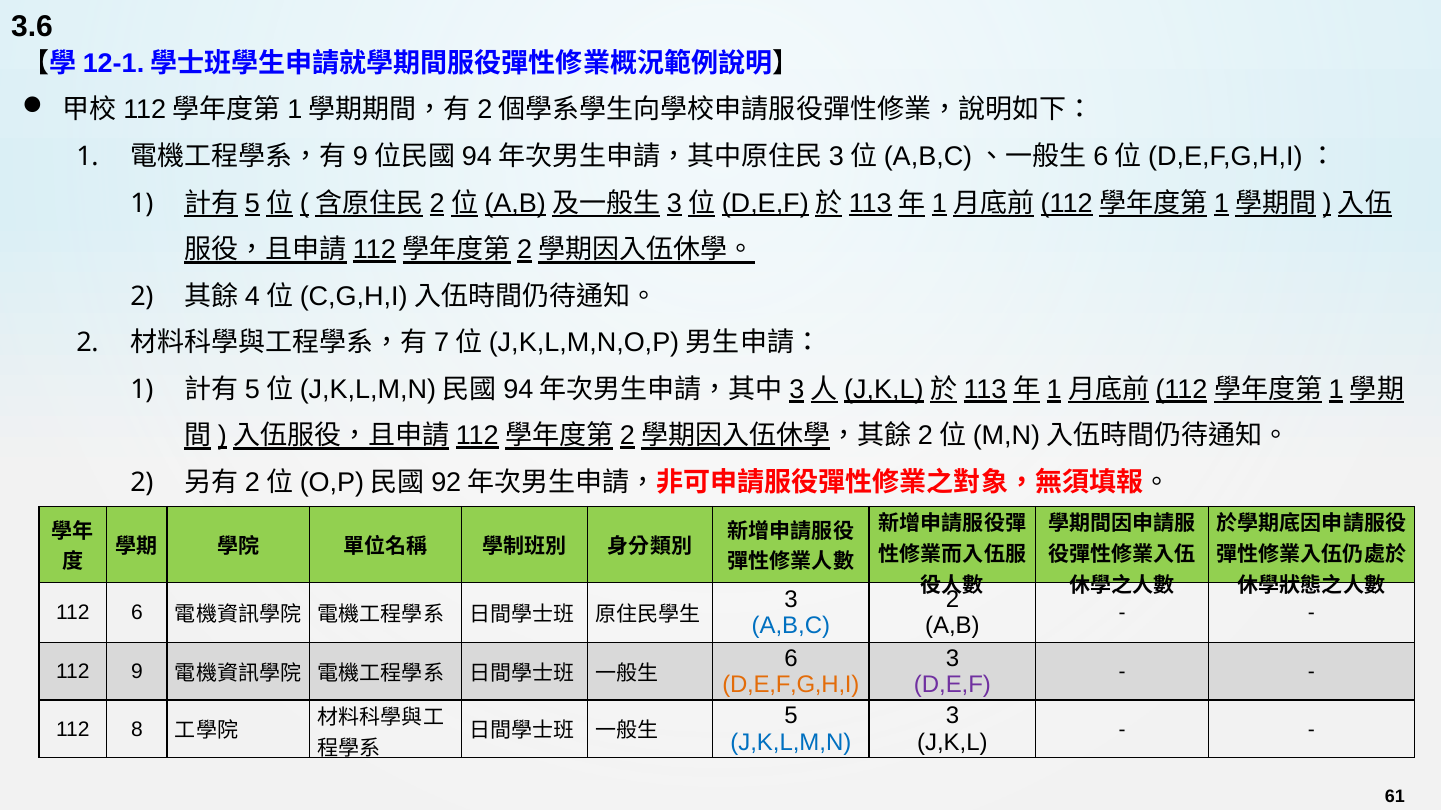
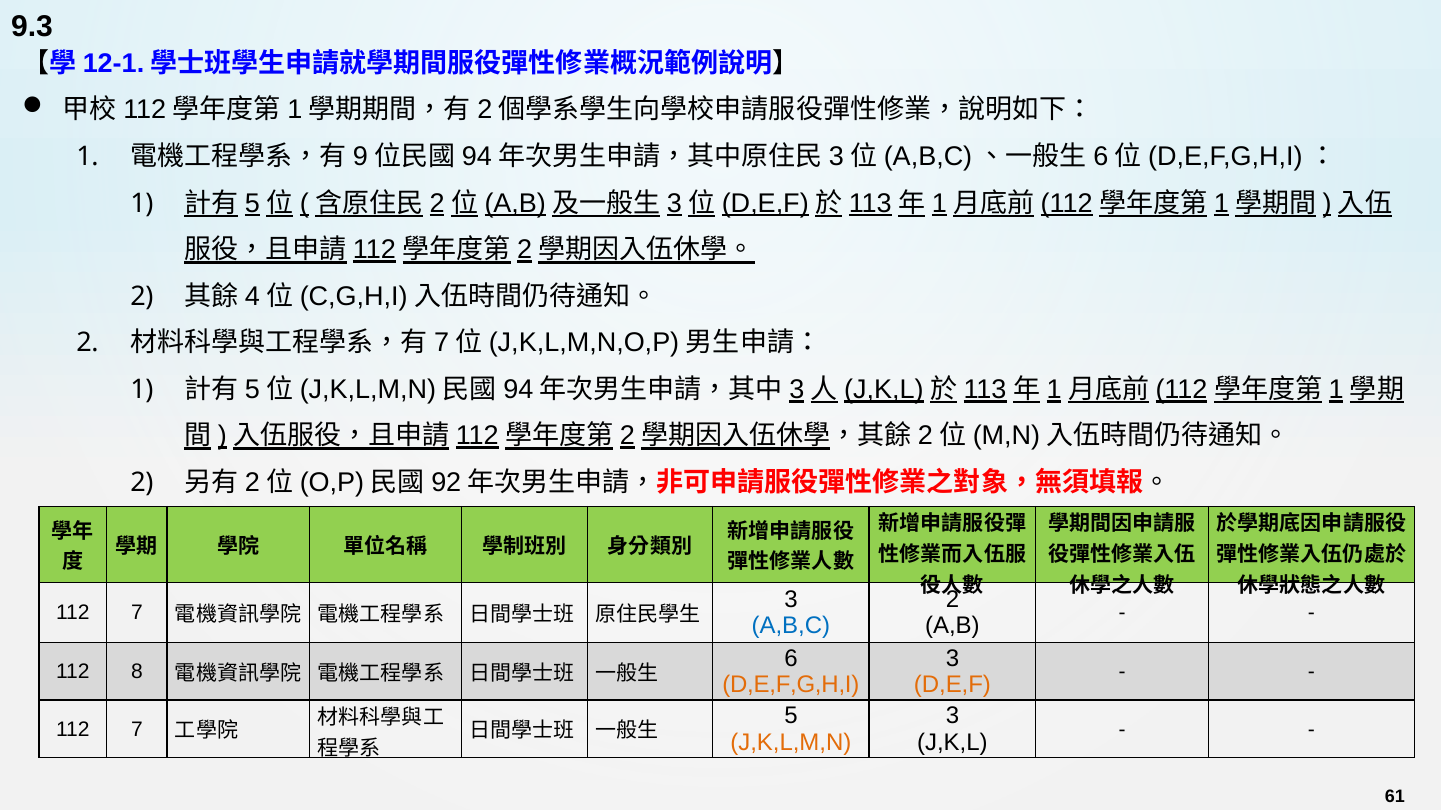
3.6: 3.6 -> 9.3 (32, 26)
6: 6 -> 7 (137, 613)
9: 9 -> 8 (137, 672)
D,E,F colour: purple -> orange (952, 685)
8: 8 -> 7 (137, 730)
J,K,L,M,N colour: blue -> orange (791, 743)
